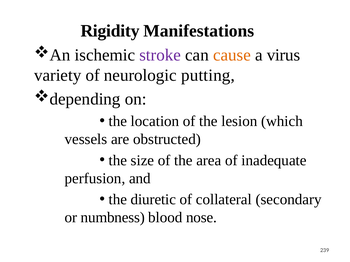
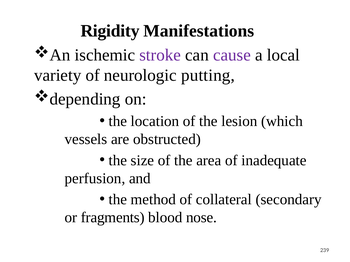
cause colour: orange -> purple (232, 55)
virus: virus -> local (283, 55)
diuretic: diuretic -> method (153, 200)
numbness: numbness -> fragments (113, 218)
